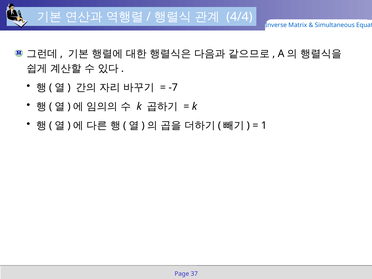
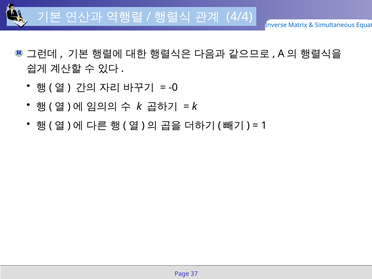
-7: -7 -> -0 (173, 88)
